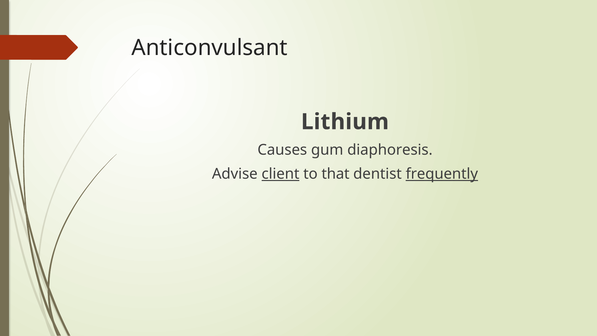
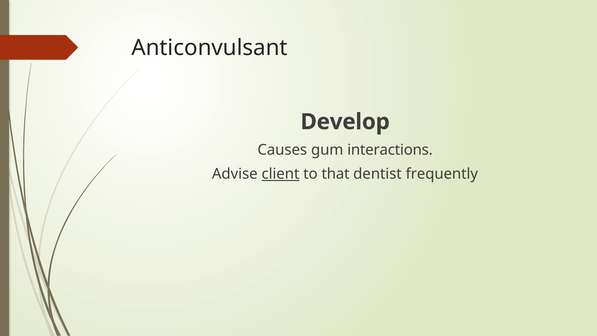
Lithium: Lithium -> Develop (345, 122)
diaphoresis: diaphoresis -> interactions (390, 150)
frequently underline: present -> none (442, 174)
